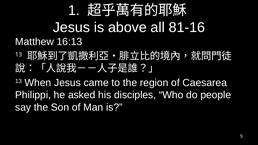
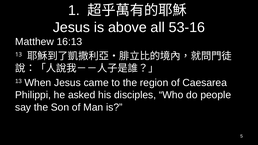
81-16: 81-16 -> 53-16 (187, 27)
